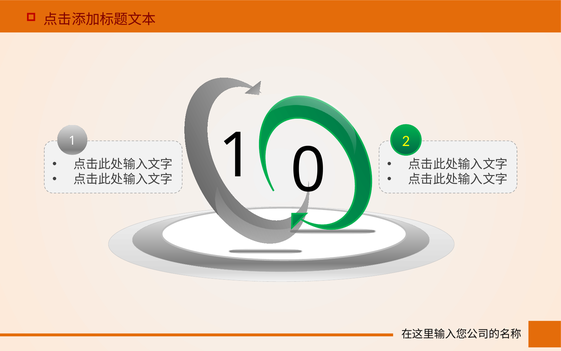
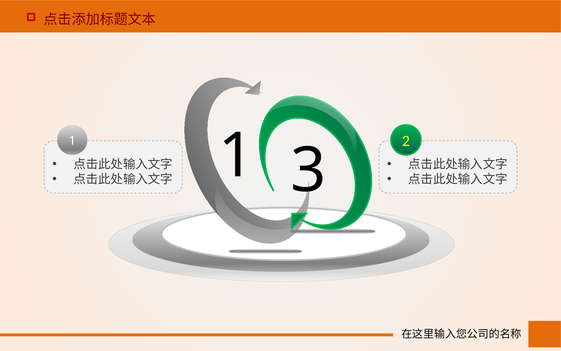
0: 0 -> 3 (308, 171)
